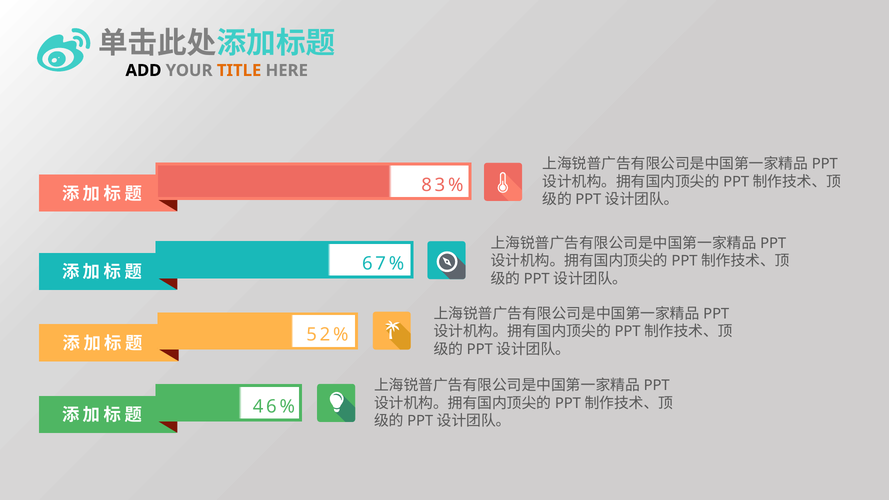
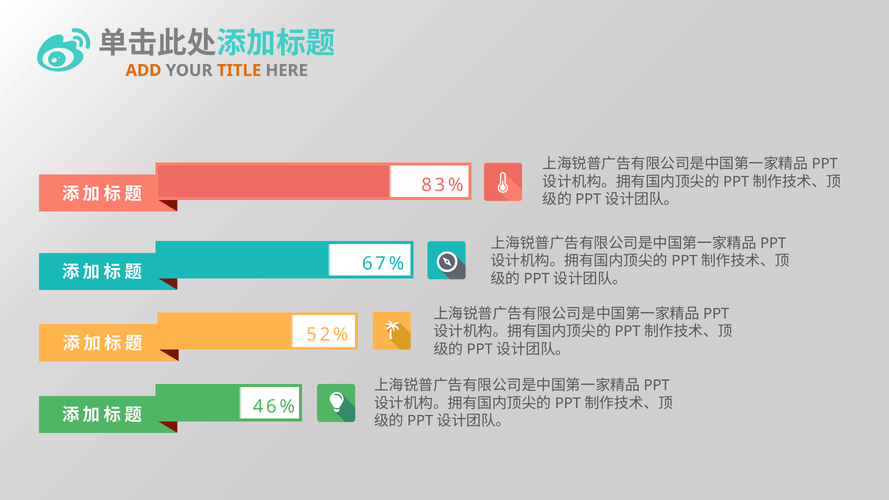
ADD colour: black -> orange (143, 70)
